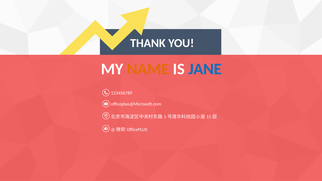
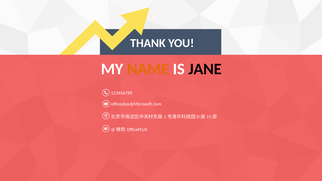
JANE colour: blue -> black (205, 69)
